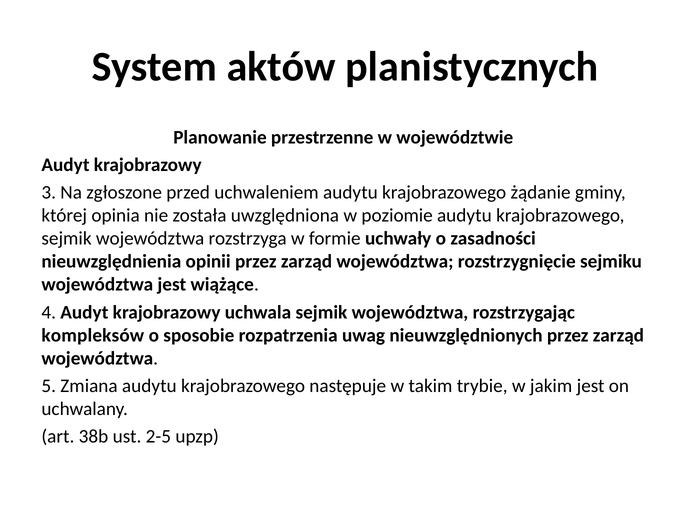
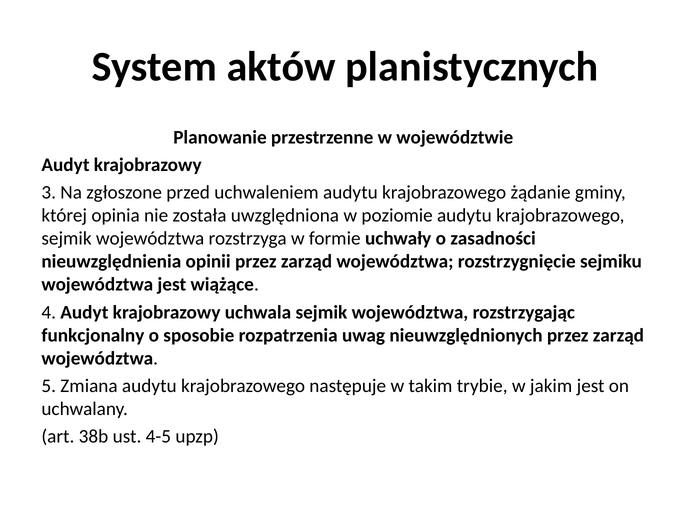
kompleksów: kompleksów -> funkcjonalny (93, 335)
2-5: 2-5 -> 4-5 (158, 437)
